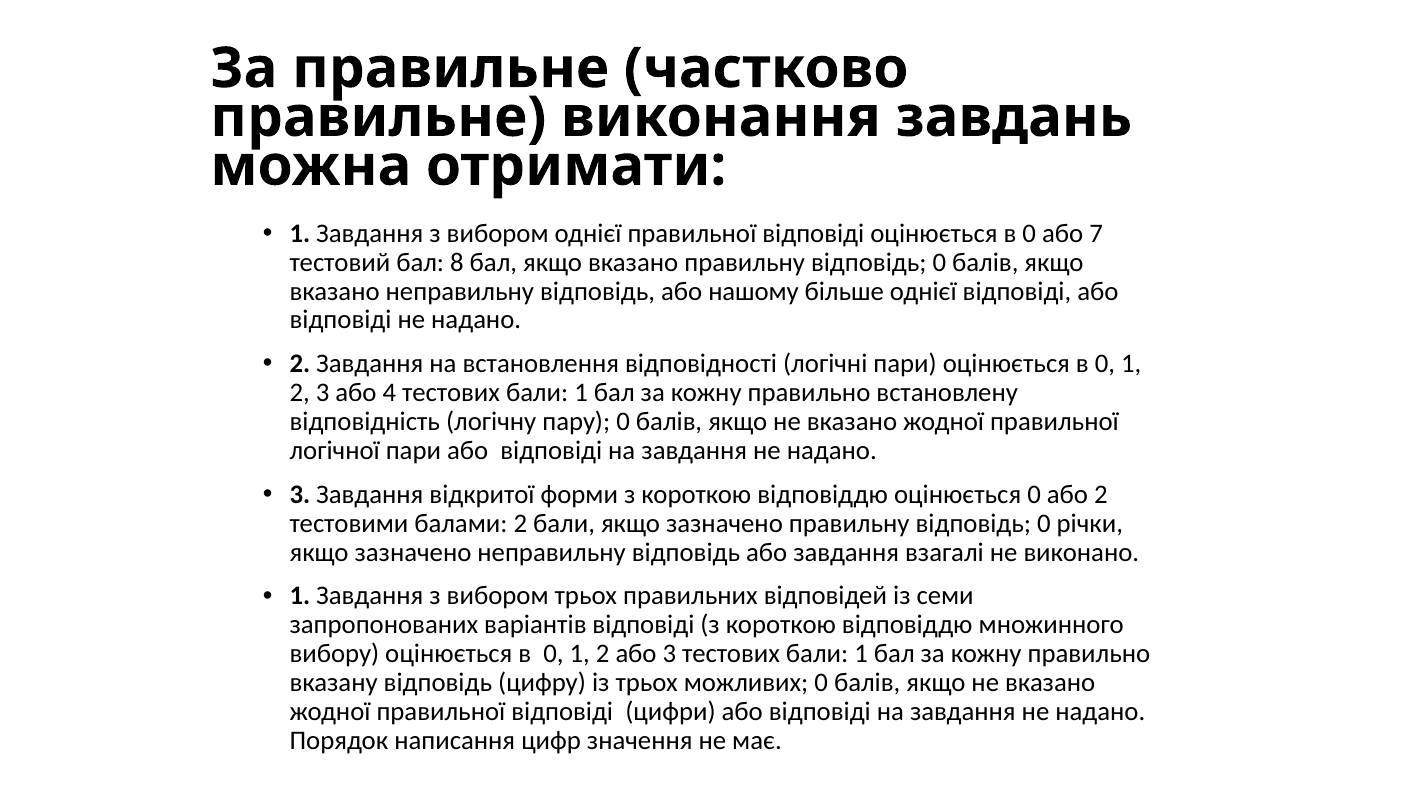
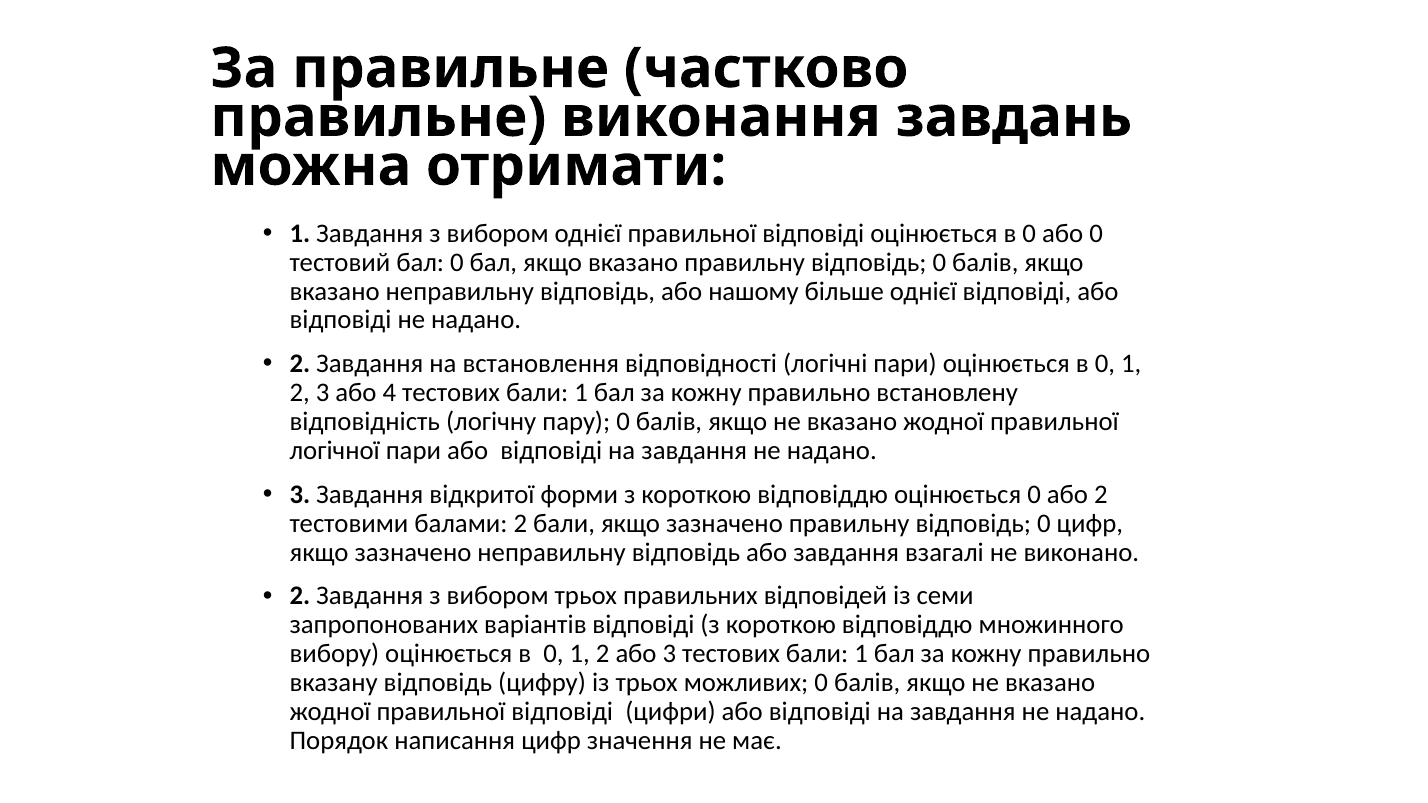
або 7: 7 -> 0 (1096, 233)
бал 8: 8 -> 0 (457, 262)
0 річки: річки -> цифр (1090, 524)
1: 1 -> 2 (300, 596)
